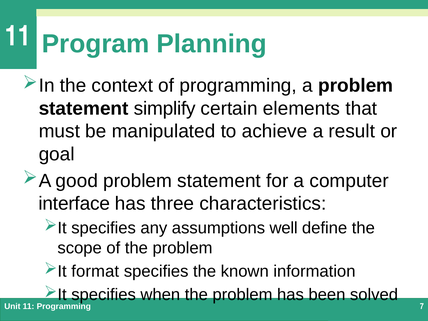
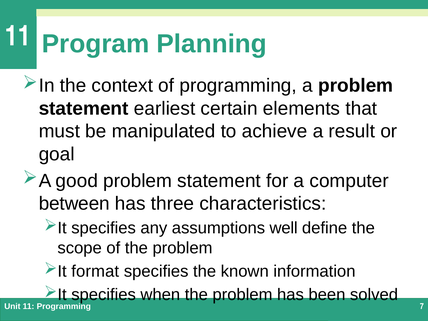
simplify: simplify -> earliest (165, 108)
interface: interface -> between (74, 204)
